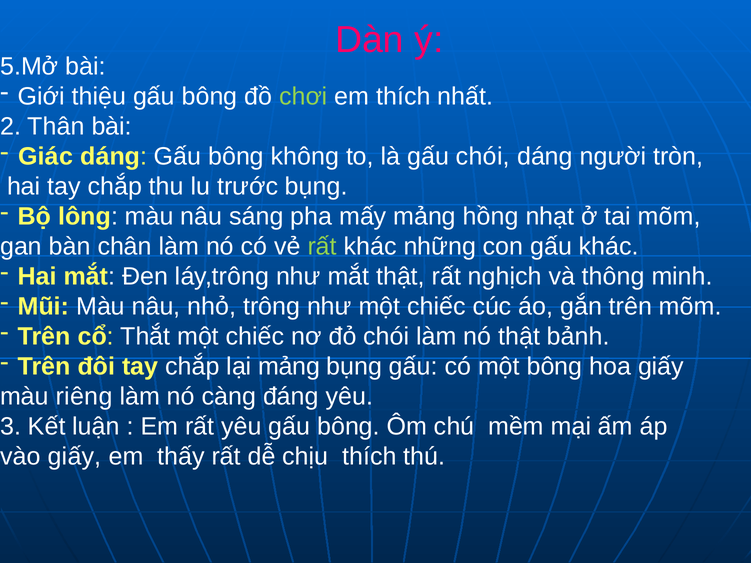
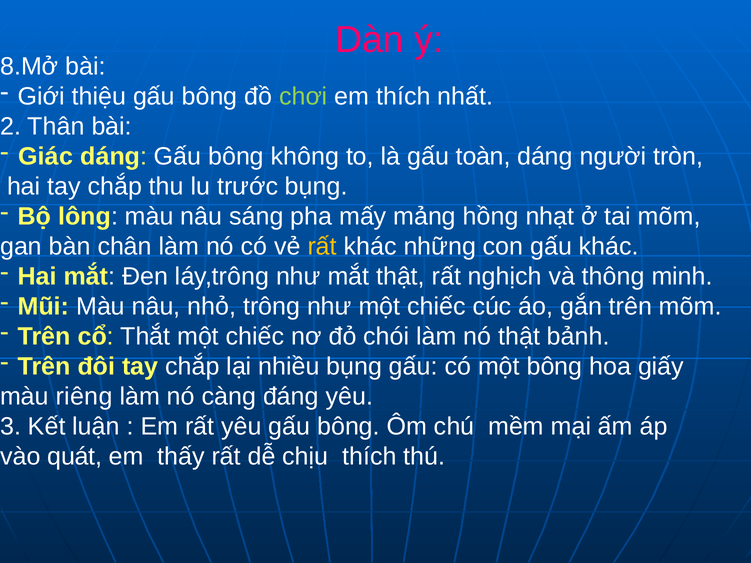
5.Mở: 5.Mở -> 8.Mở (29, 66)
gấu chói: chói -> toàn (483, 156)
rất colour: light green -> yellow (322, 247)
lại mảng: mảng -> nhiều (289, 367)
vào giấy: giấy -> quát (75, 457)
